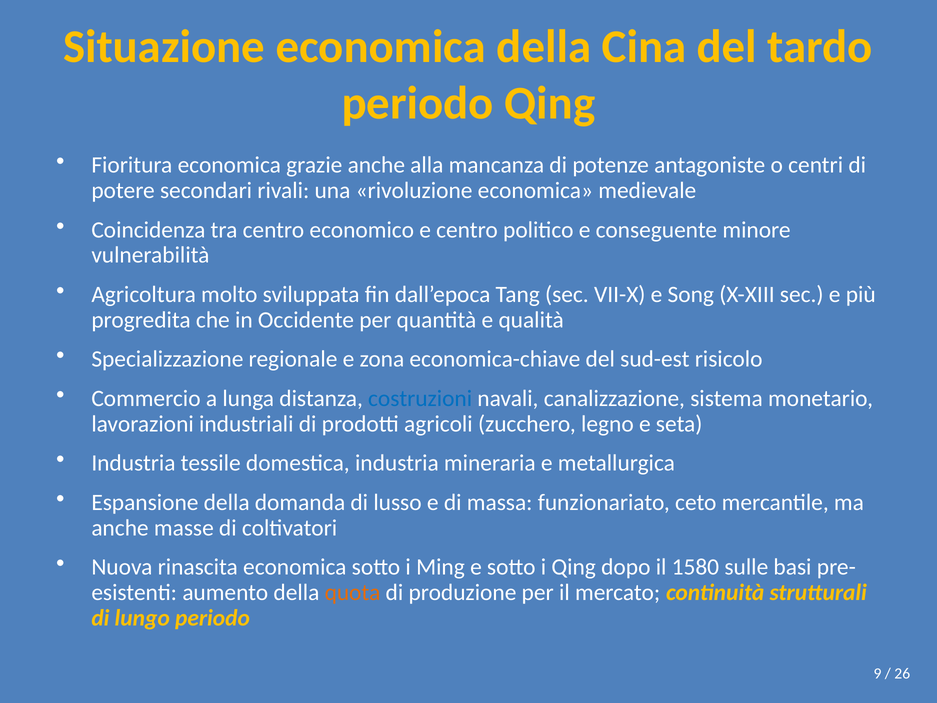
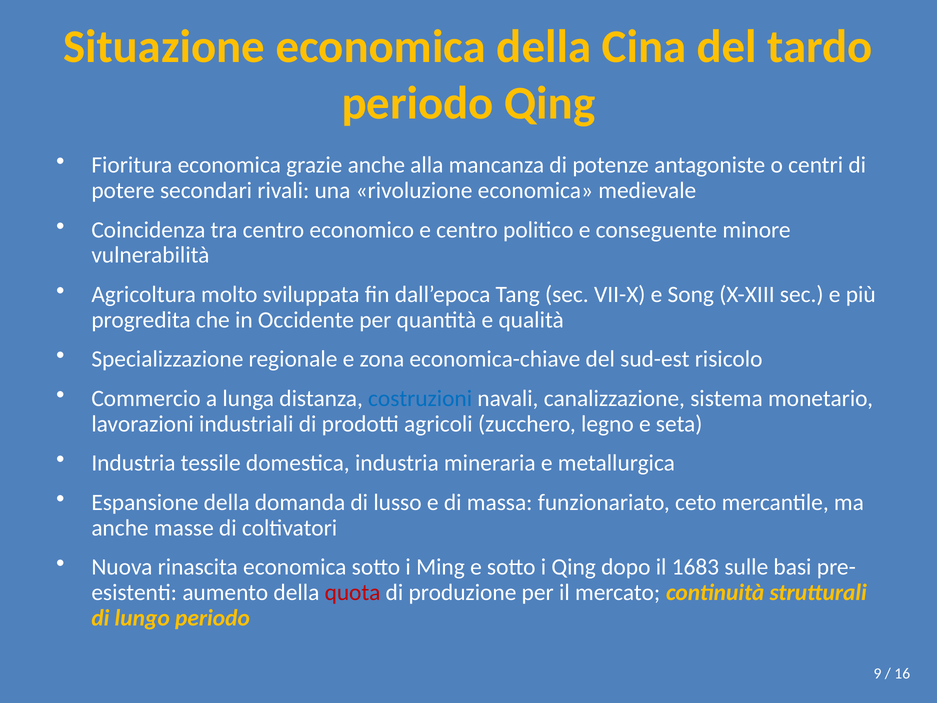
1580: 1580 -> 1683 (695, 567)
quota colour: orange -> red (353, 592)
26: 26 -> 16 (902, 674)
